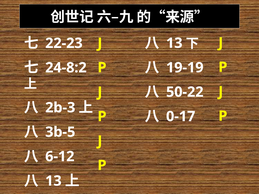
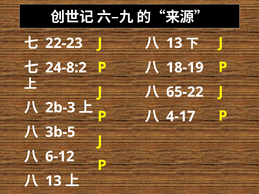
19-19: 19-19 -> 18-19 (185, 68)
50-22: 50-22 -> 65-22 (185, 92)
0-17: 0-17 -> 4-17 (181, 117)
